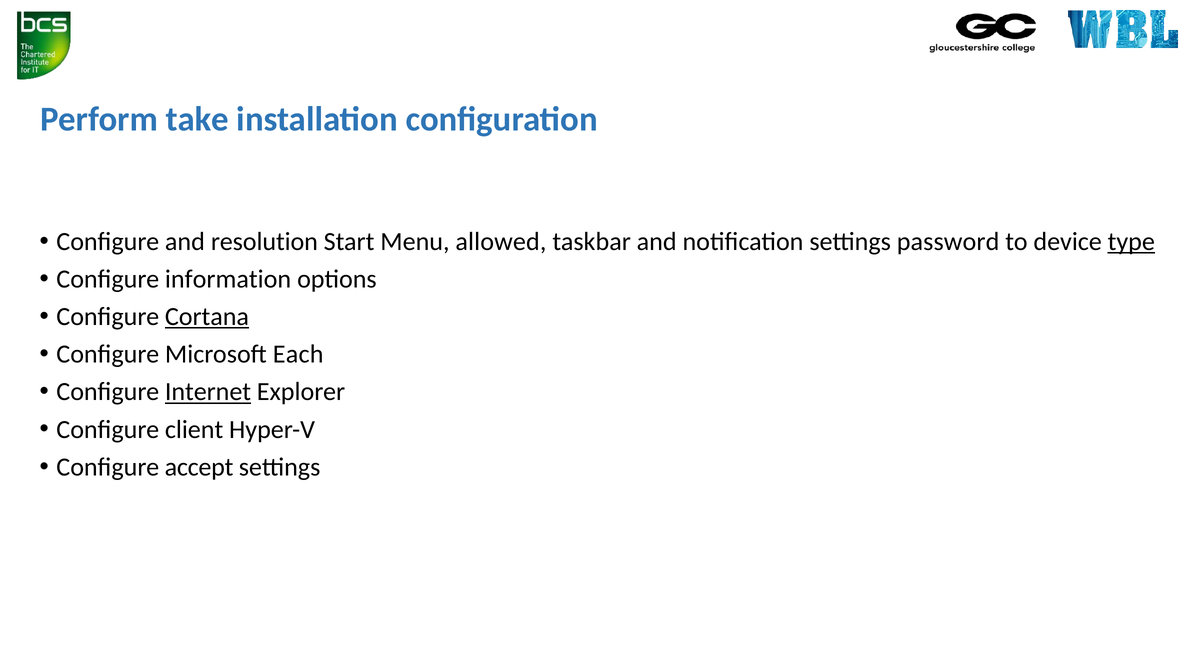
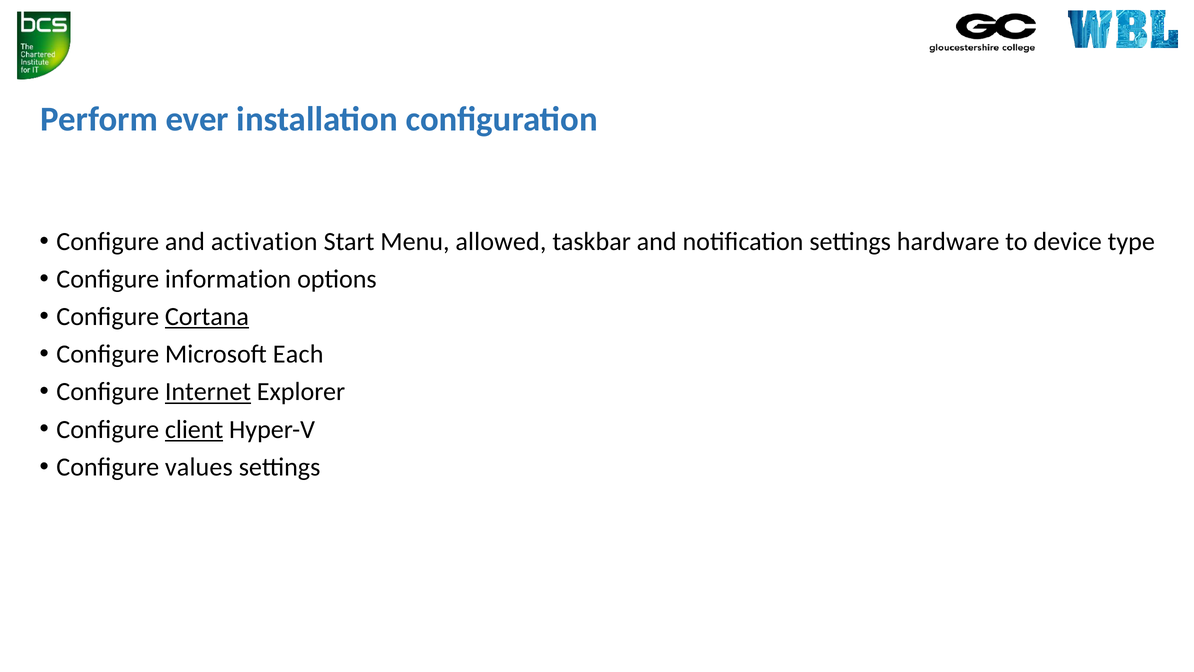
take: take -> ever (197, 119)
resolution: resolution -> activation (264, 241)
password: password -> hardware (948, 241)
type underline: present -> none (1131, 241)
client underline: none -> present (194, 429)
accept: accept -> values (199, 467)
